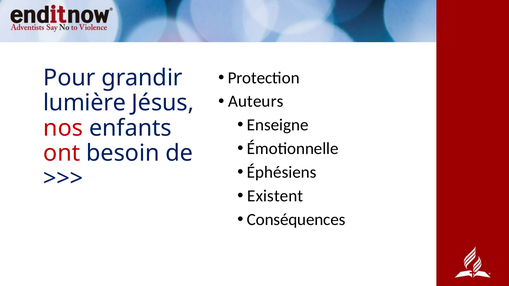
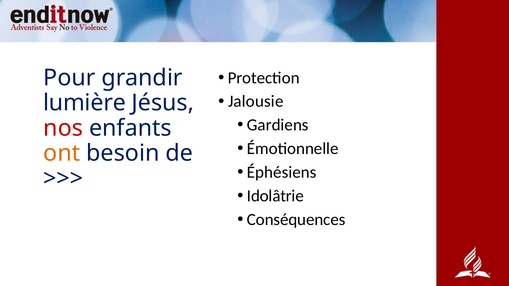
Auteurs: Auteurs -> Jalousie (256, 101)
Enseigne: Enseigne -> Gardiens (278, 125)
ont colour: red -> orange (62, 153)
Existent: Existent -> Idolâtrie (275, 196)
